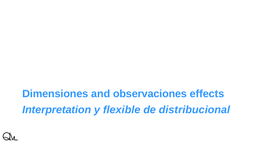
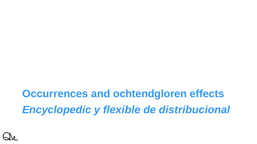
Dimensiones: Dimensiones -> Occurrences (55, 94)
observaciones: observaciones -> ochtendgloren (150, 94)
Interpretation: Interpretation -> Encyclopedic (57, 110)
